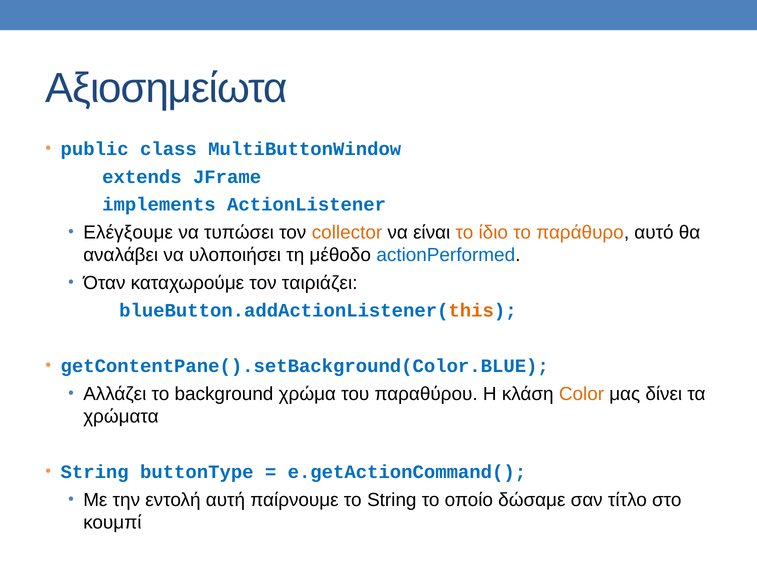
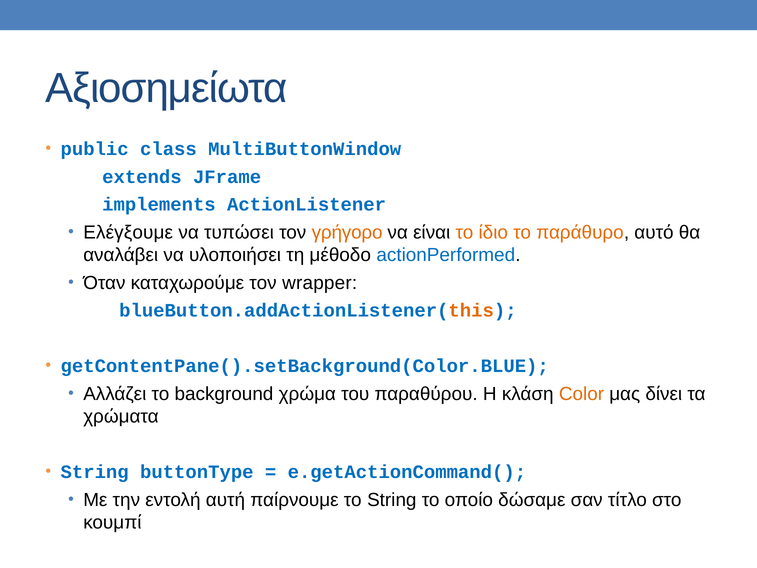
collector: collector -> γρήγορο (347, 232)
ταιριάζει: ταιριάζει -> wrapper (320, 283)
